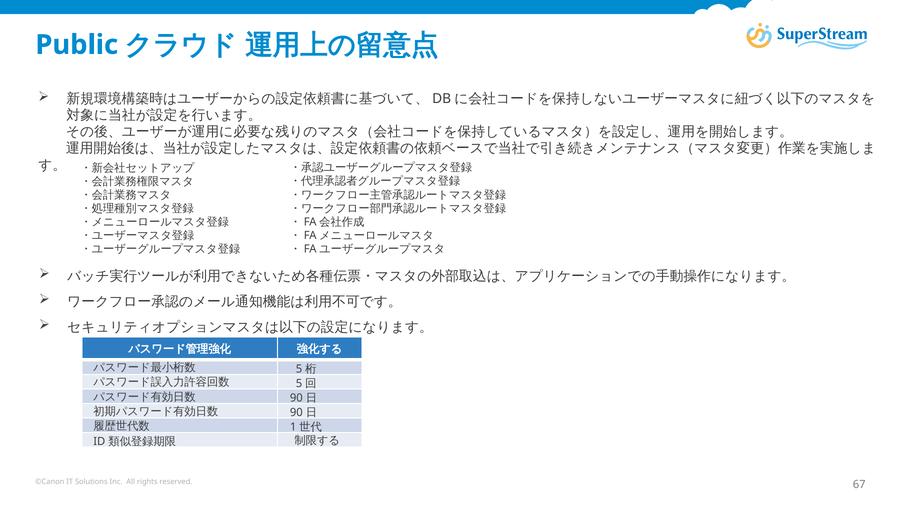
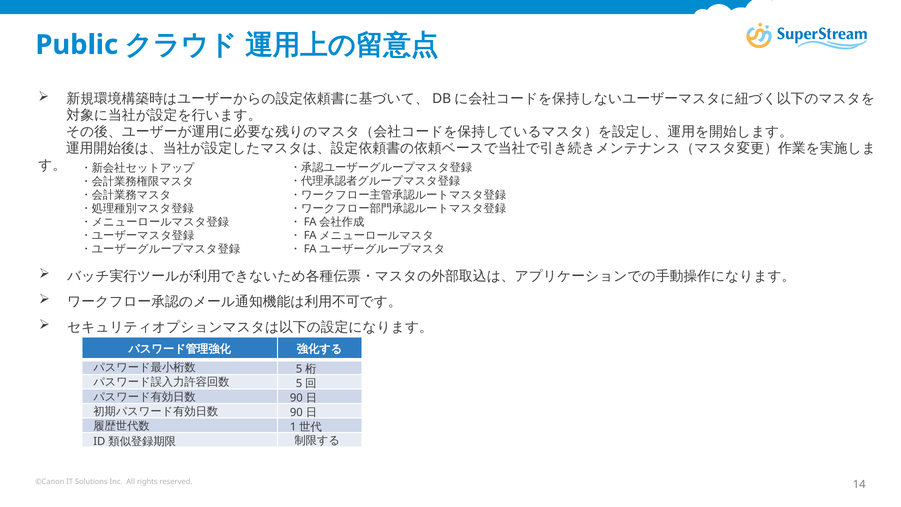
67: 67 -> 14 (859, 484)
